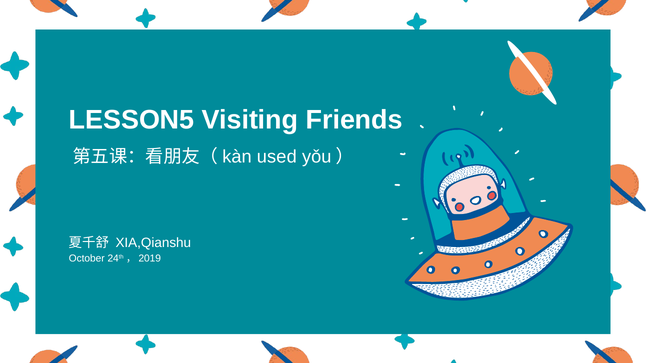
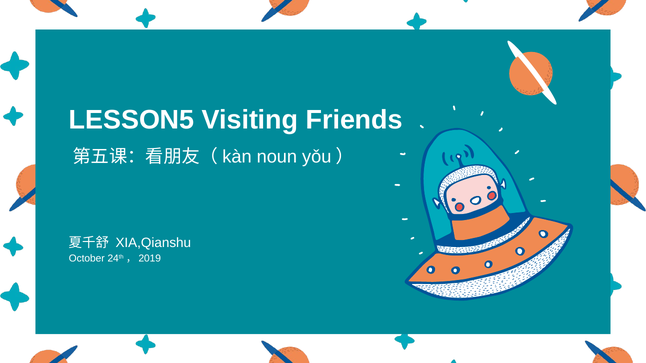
used: used -> noun (277, 157)
